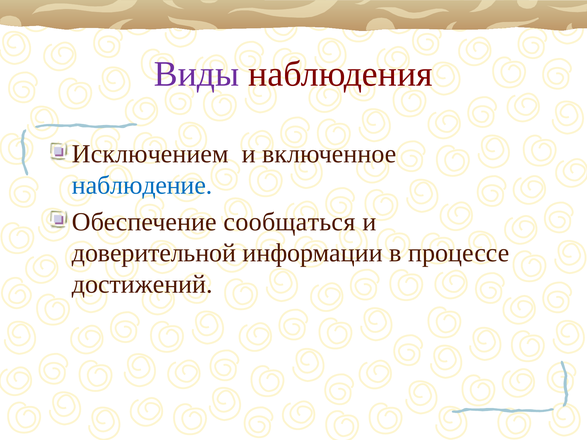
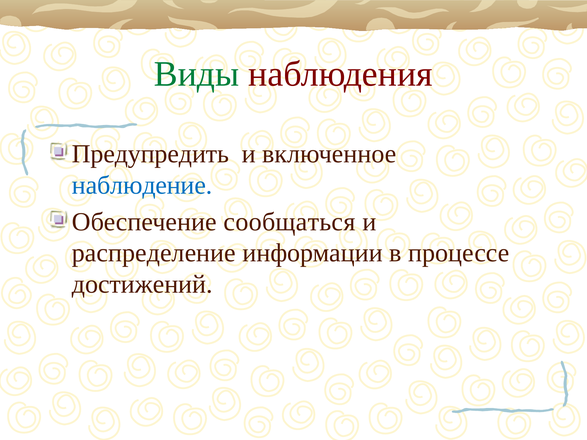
Виды colour: purple -> green (197, 74)
Исключением: Исключением -> Предупредить (150, 154)
доверительной: доверительной -> распределение (154, 253)
